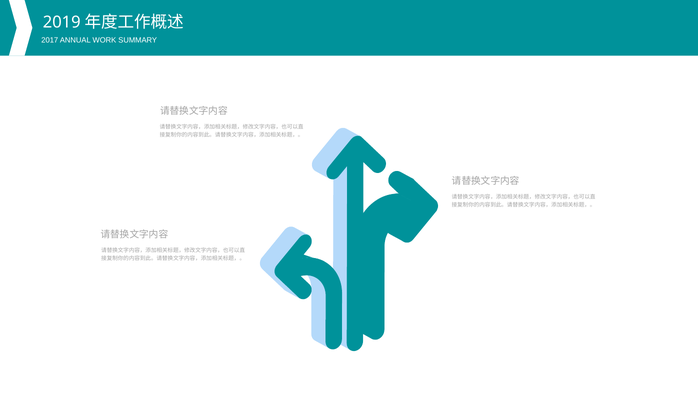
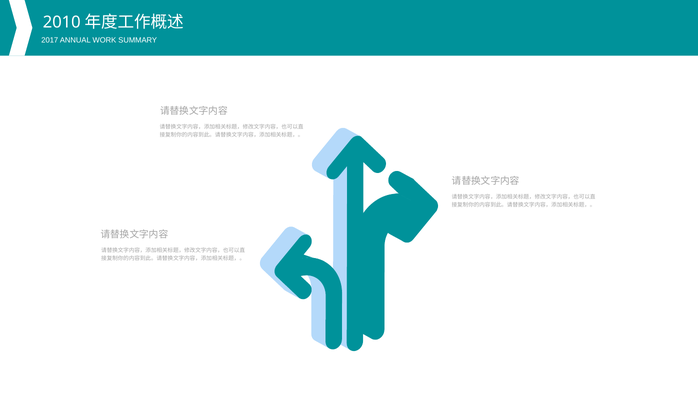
2019: 2019 -> 2010 (62, 22)
